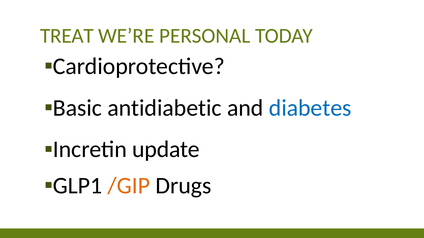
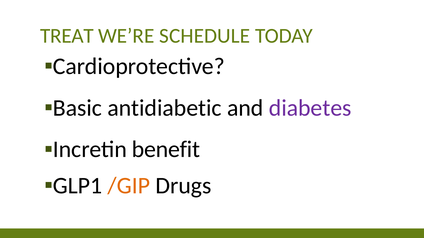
PERSONAL: PERSONAL -> SCHEDULE (205, 36)
diabetes colour: blue -> purple (310, 108)
update: update -> benefit (166, 150)
